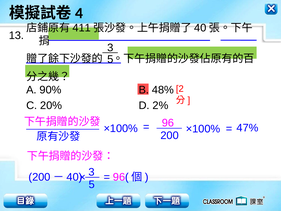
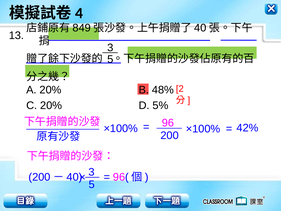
411: 411 -> 849 (82, 28)
A 90%: 90% -> 20% (51, 90)
2%: 2% -> 5% (160, 105)
47%: 47% -> 42% (247, 128)
